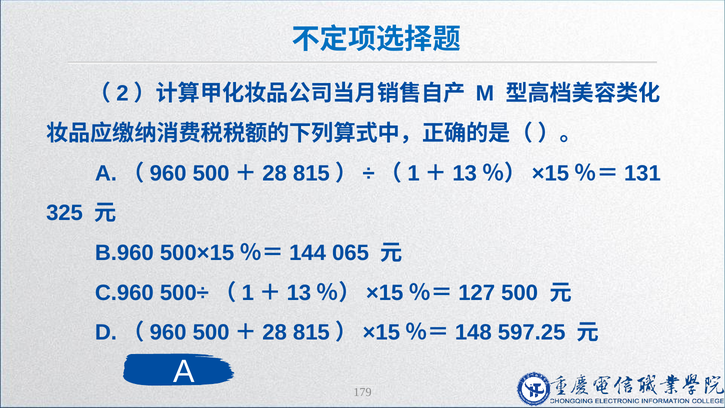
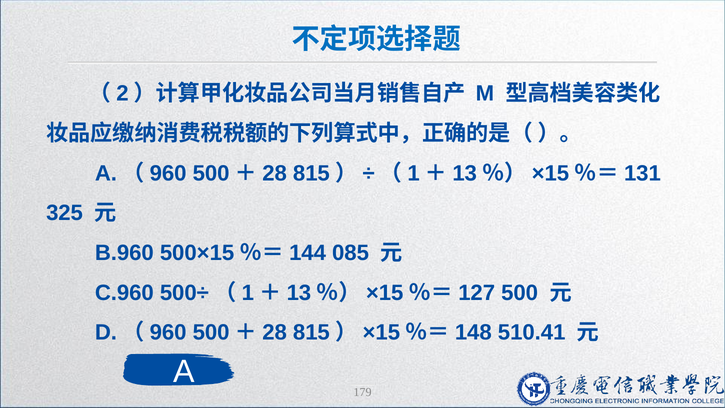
065: 065 -> 085 (351, 253)
597.25: 597.25 -> 510.41 (532, 332)
